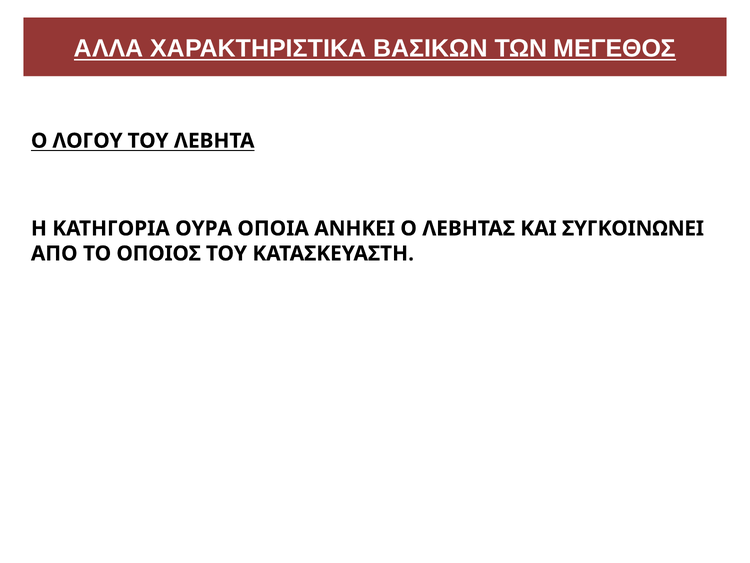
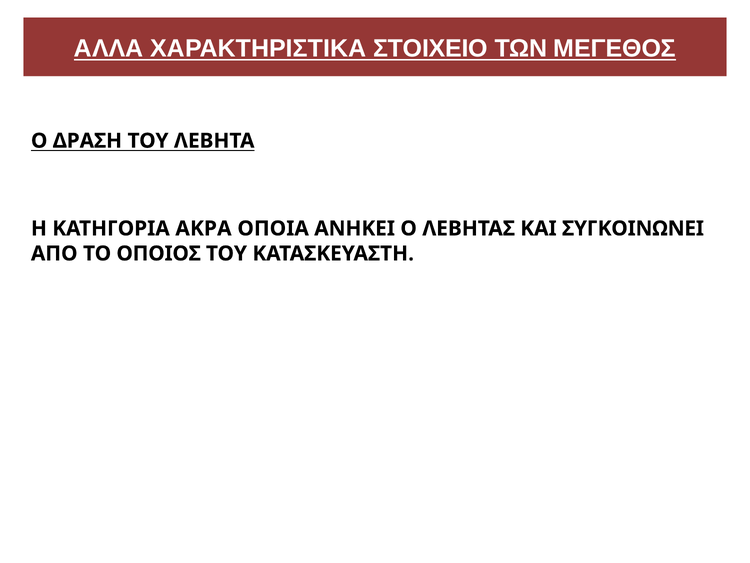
ΒΑΣΙΚΩΝ: ΒΑΣΙΚΩΝ -> ΣΤΟΙΧΕΙΟ (430, 49)
ΛΟΓΟΥ: ΛΟΓΟΥ -> ΔΡΑΣΗ (87, 141)
ΟΥΡΑ: ΟΥΡΑ -> ΑΚΡΑ (203, 228)
